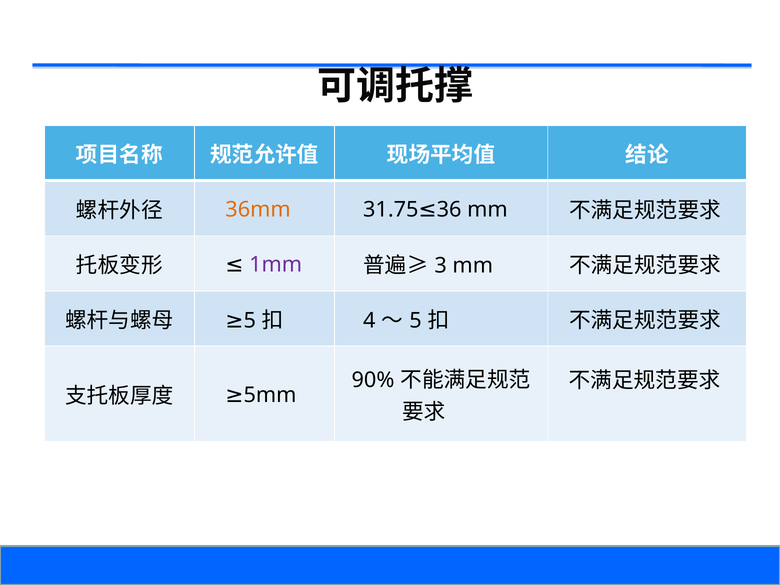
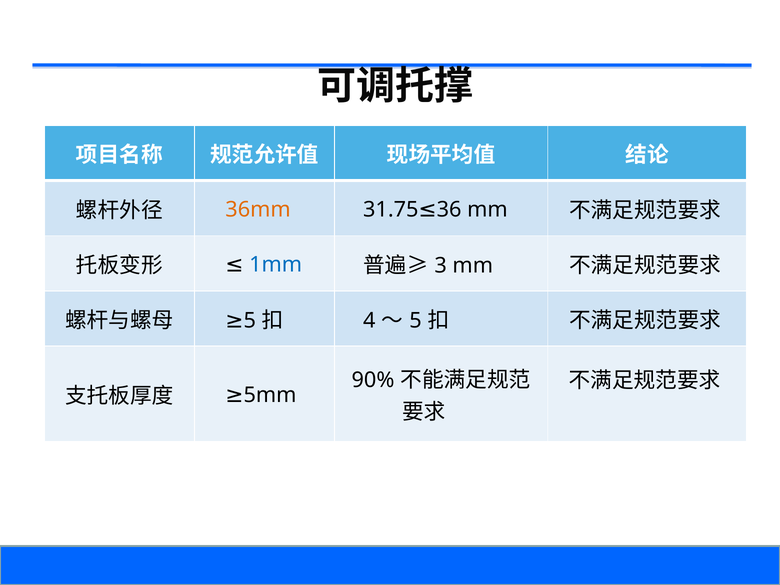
1mm colour: purple -> blue (276, 265)
